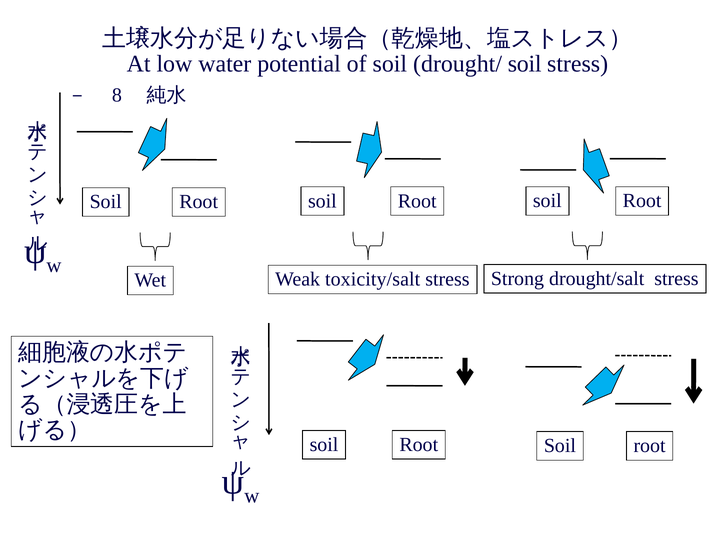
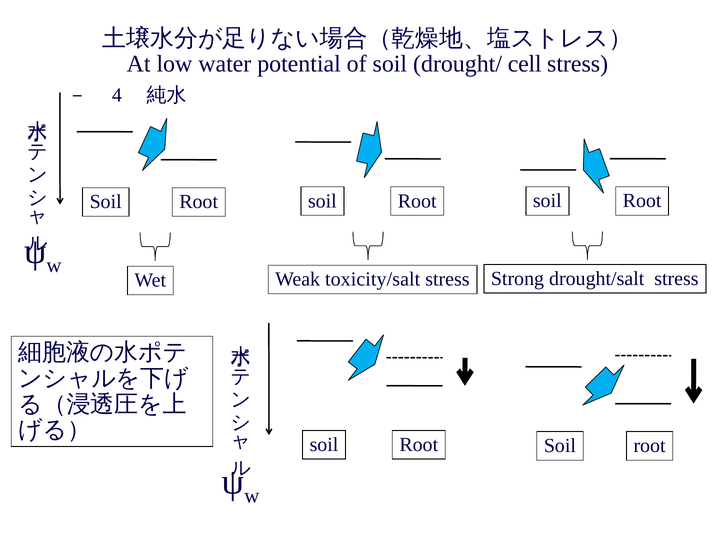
drought/ soil: soil -> cell (525, 64)
8: 8 -> 4 (117, 95)
